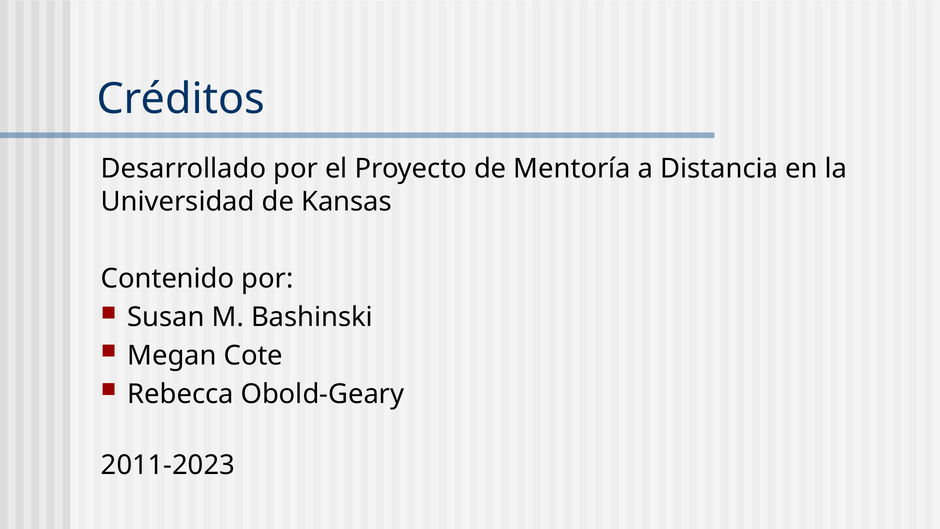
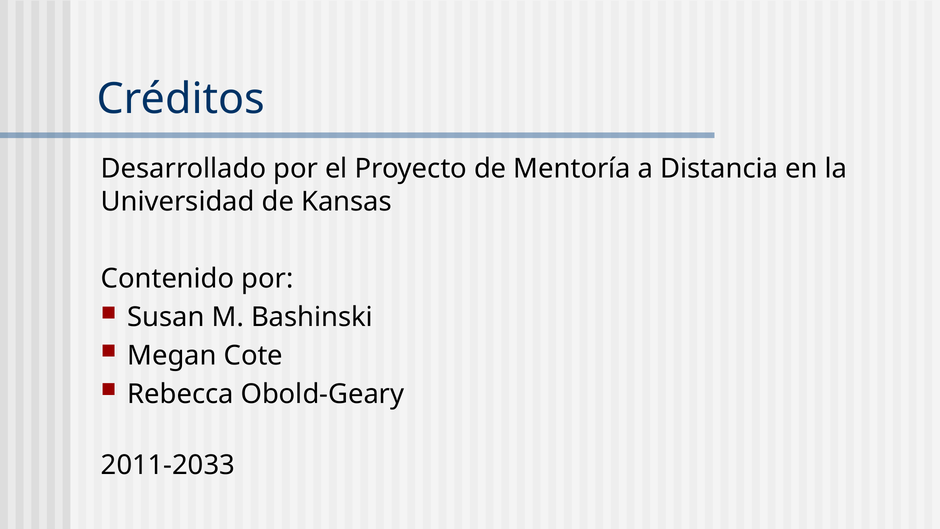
2011-2023: 2011-2023 -> 2011-2033 (168, 465)
